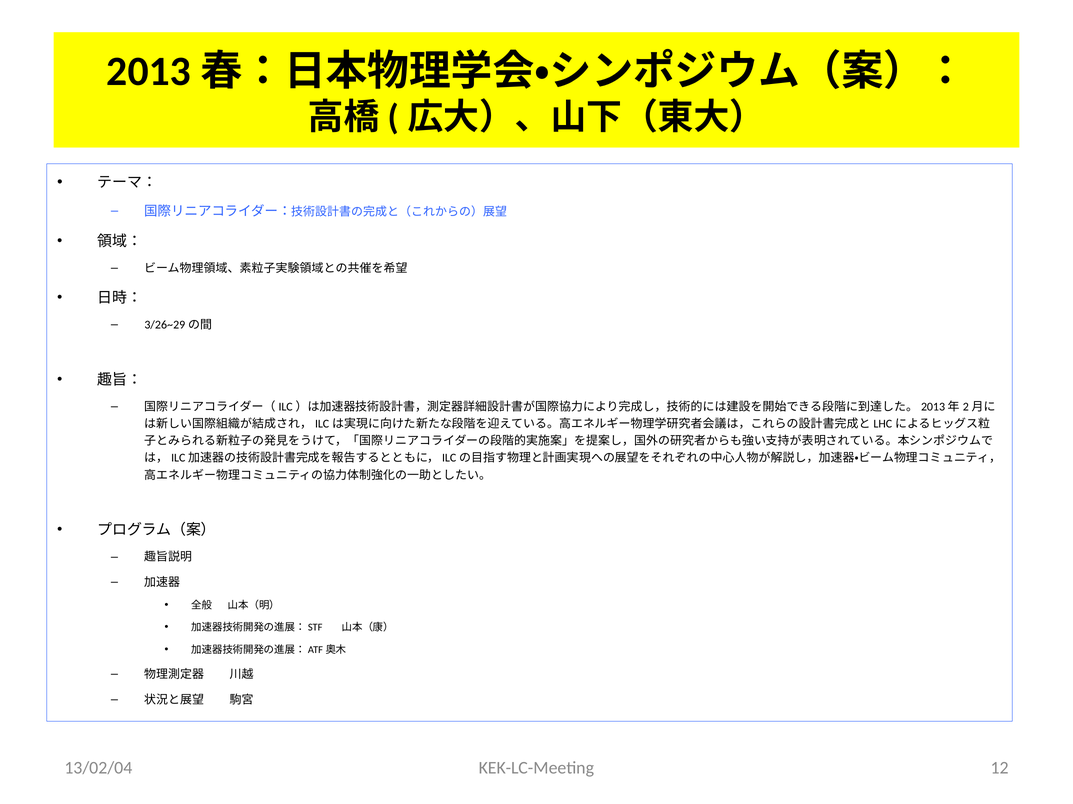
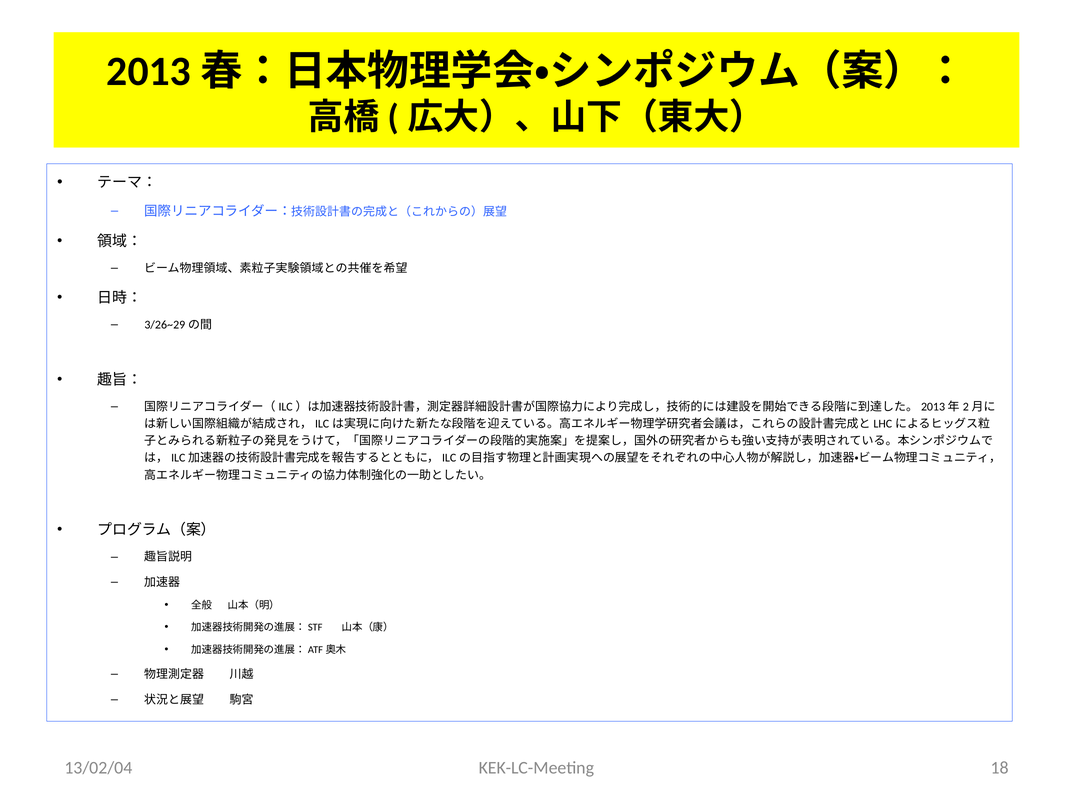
12: 12 -> 18 (1000, 768)
